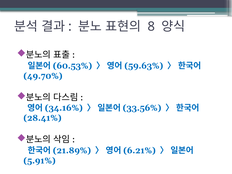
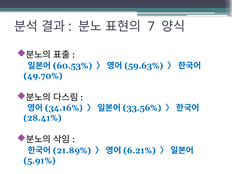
8: 8 -> 7 (151, 27)
